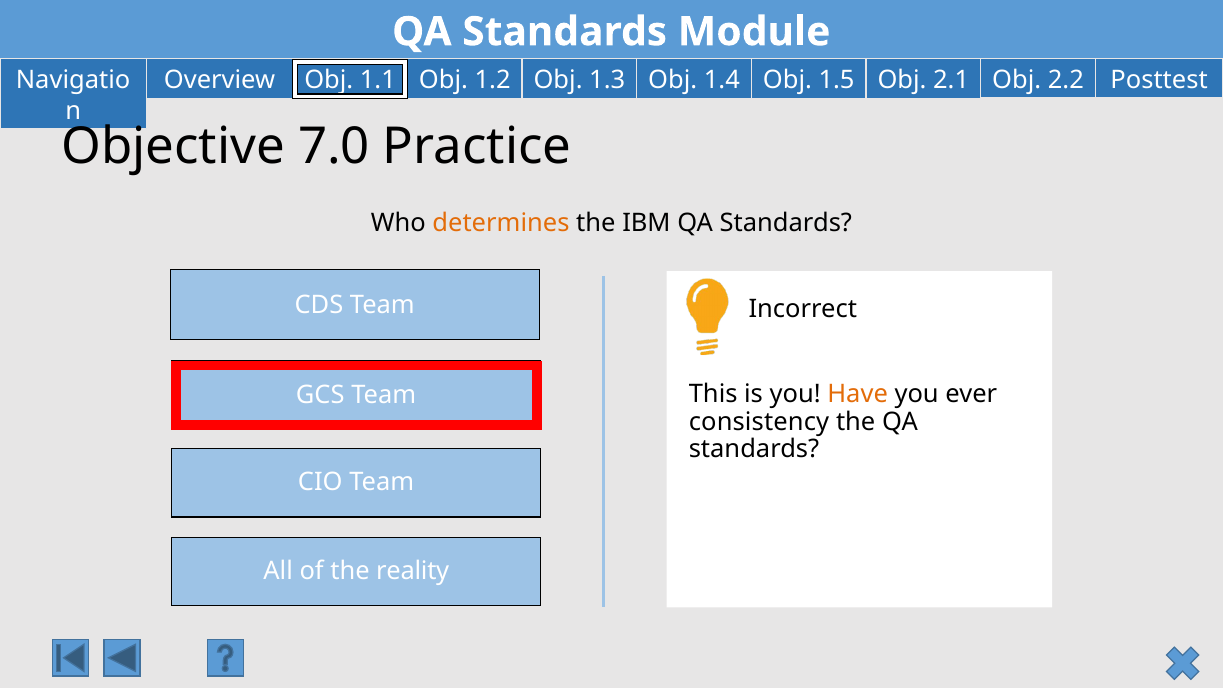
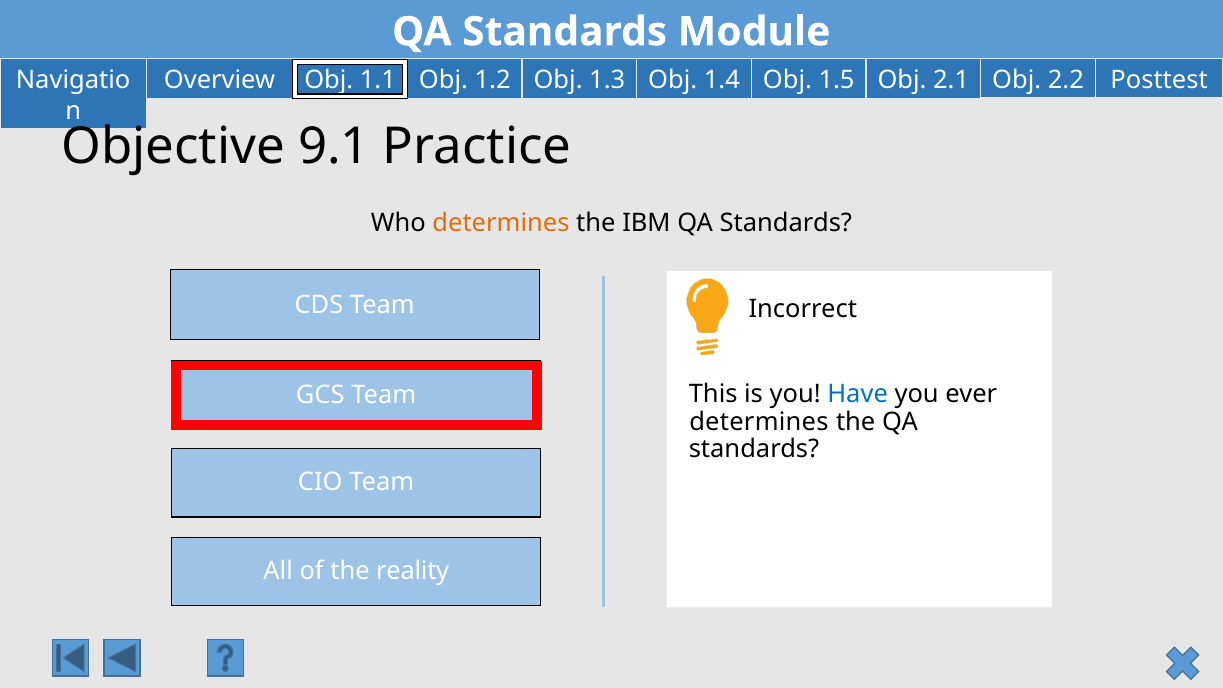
7.0: 7.0 -> 9.1 (334, 146)
Have colour: orange -> blue (858, 394)
consistency: consistency -> determines (759, 422)
